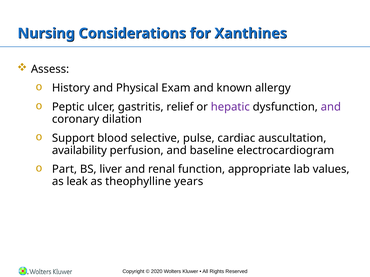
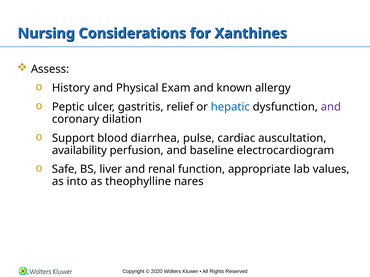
hepatic colour: purple -> blue (230, 107)
selective: selective -> diarrhea (155, 138)
Part: Part -> Safe (65, 170)
leak: leak -> into (77, 182)
years: years -> nares (189, 182)
